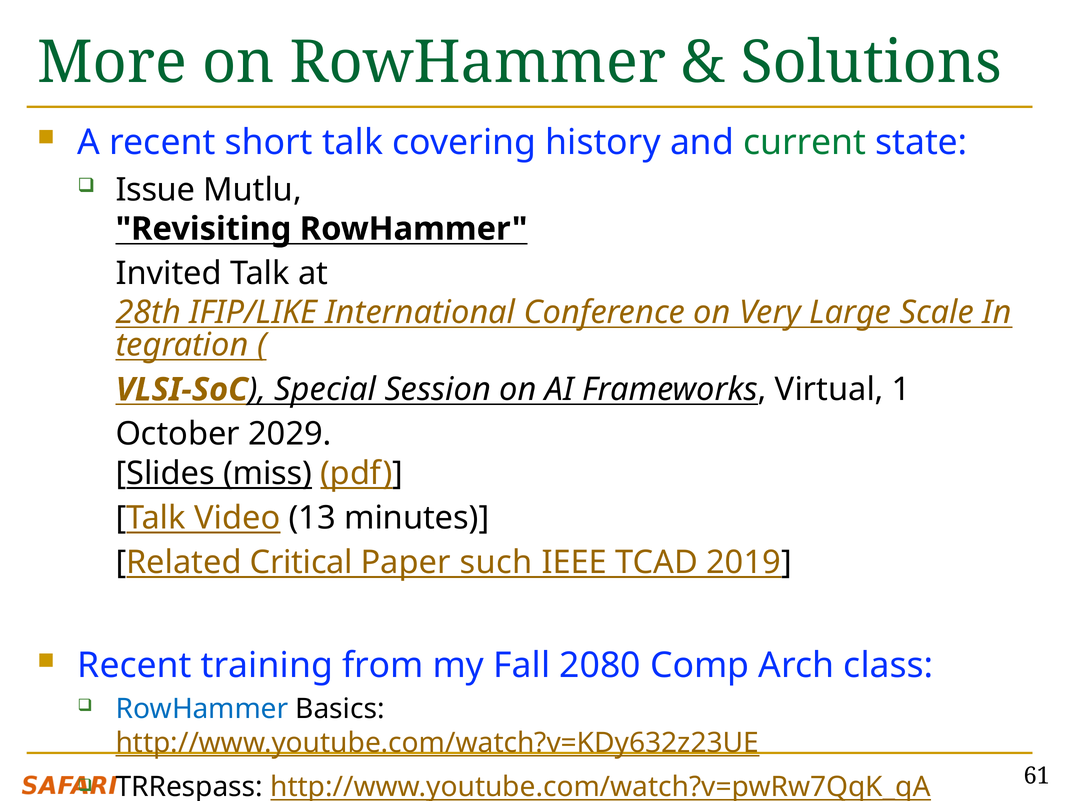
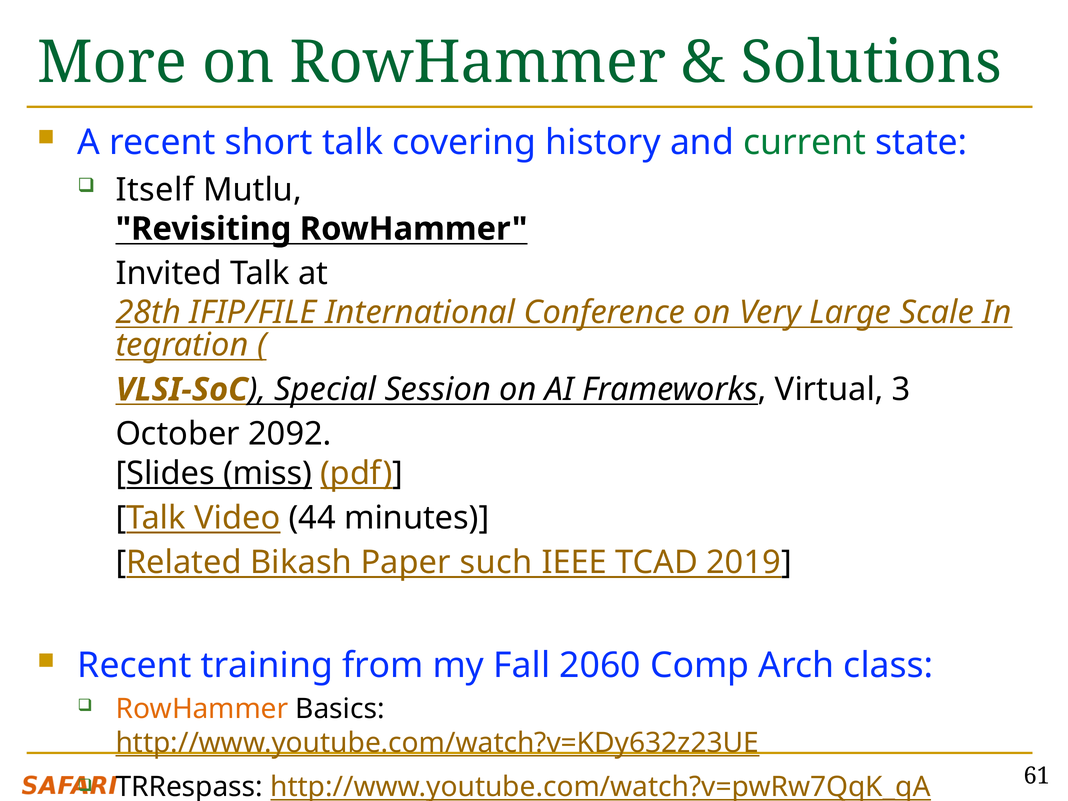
Issue: Issue -> Itself (155, 190)
IFIP/LIKE: IFIP/LIKE -> IFIP/FILE (253, 313)
1: 1 -> 3 (901, 390)
2029: 2029 -> 2092 (290, 434)
13: 13 -> 44 (312, 518)
Critical: Critical -> Bikash (301, 562)
2080: 2080 -> 2060 (600, 666)
RowHammer colour: blue -> orange (202, 709)
